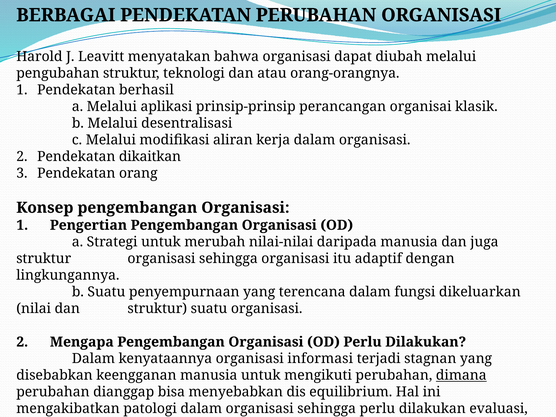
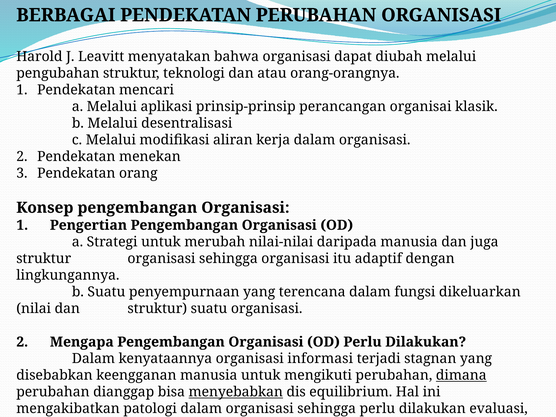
berhasil: berhasil -> mencari (147, 90)
dikaitkan: dikaitkan -> menekan (150, 157)
menyebabkan underline: none -> present (236, 392)
